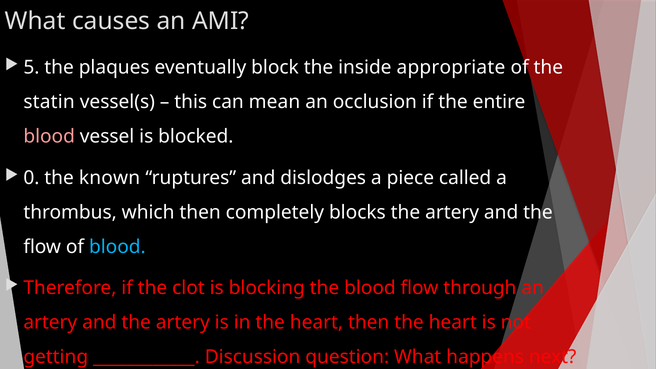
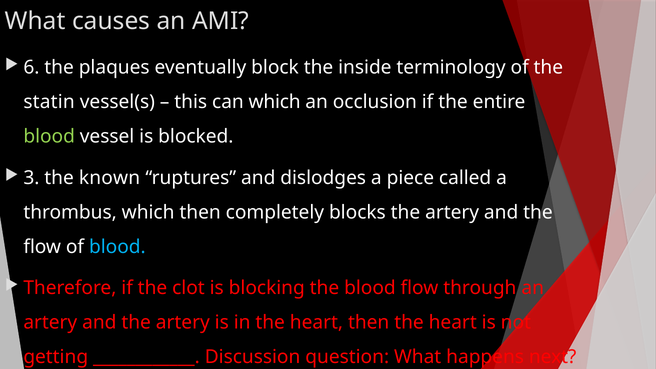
5: 5 -> 6 (31, 68)
appropriate: appropriate -> terminology (451, 68)
can mean: mean -> which (275, 102)
blood colour: pink -> light green (49, 137)
0: 0 -> 3 (31, 178)
